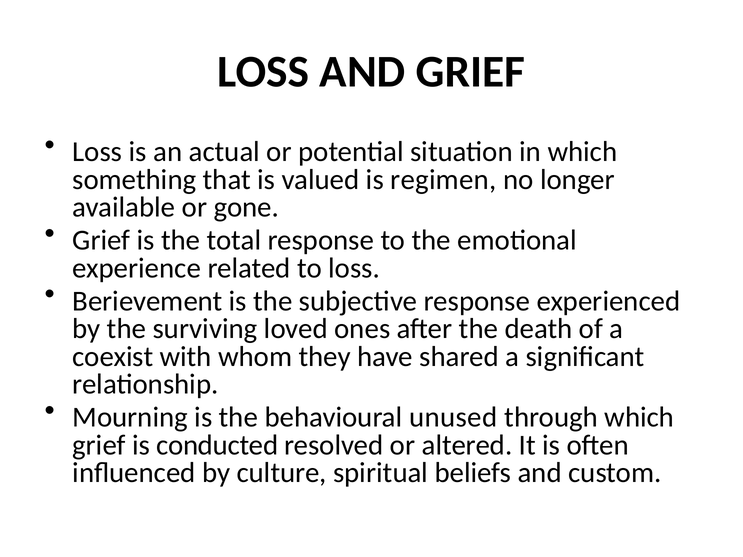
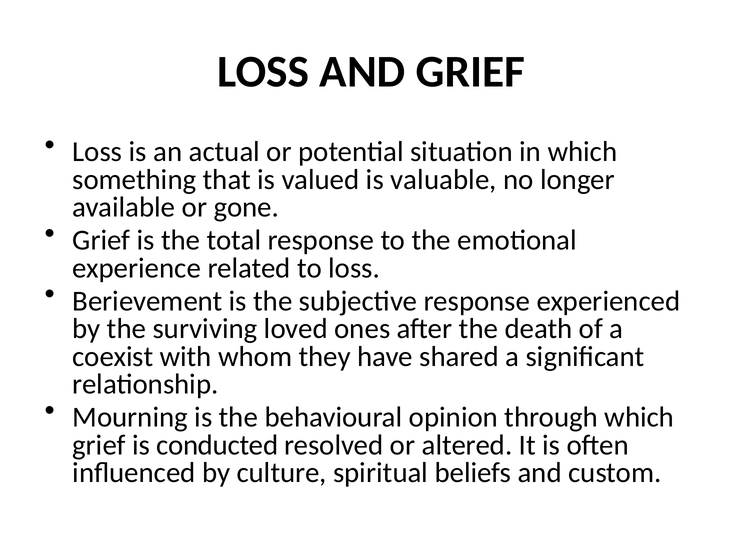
regimen: regimen -> valuable (444, 180)
unused: unused -> opinion (453, 418)
